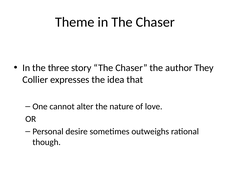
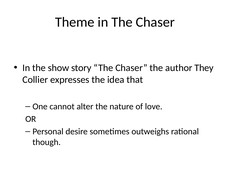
three: three -> show (59, 68)
